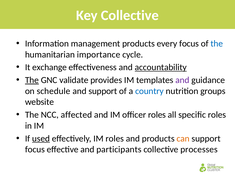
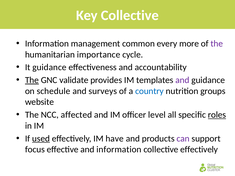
management products: products -> common (138, 44)
every focus: focus -> more (189, 44)
the colour: blue -> purple (217, 44)
It exchange: exchange -> guidance (49, 67)
accountability underline: present -> none (161, 67)
and support: support -> surveys (103, 91)
officer roles: roles -> level (157, 115)
roles underline: none -> present (217, 115)
IM roles: roles -> have (115, 139)
can colour: orange -> purple (183, 139)
and participants: participants -> information (119, 150)
collective processes: processes -> effectively (199, 150)
